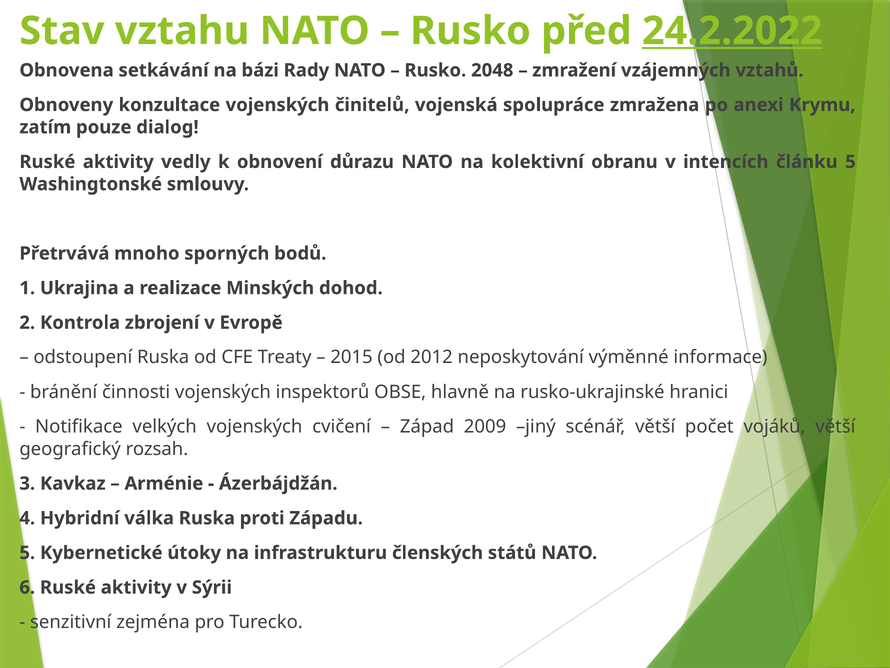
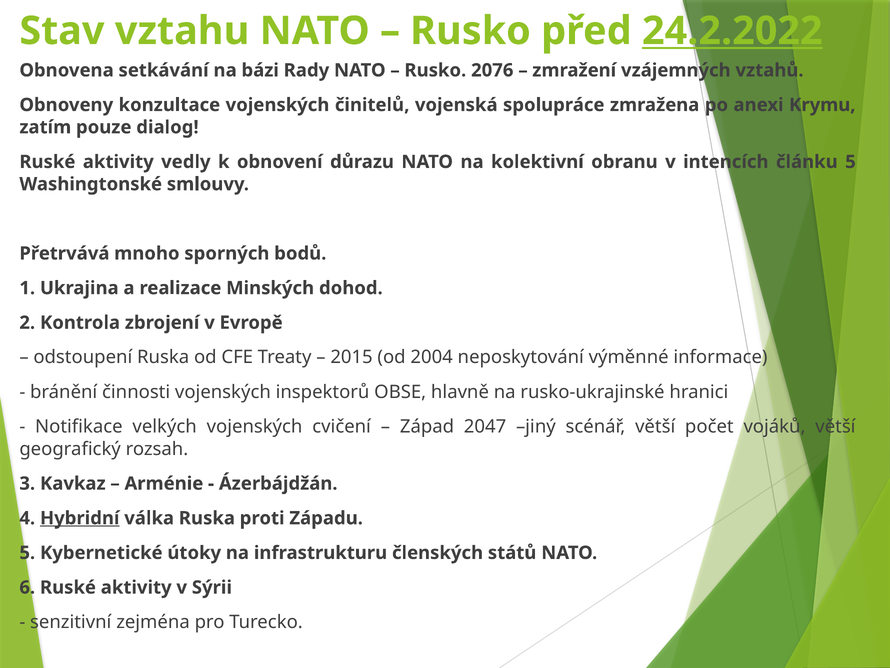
2048: 2048 -> 2076 (492, 70)
2012: 2012 -> 2004 (432, 357)
2009: 2009 -> 2047 (485, 426)
Hybridní underline: none -> present (80, 518)
